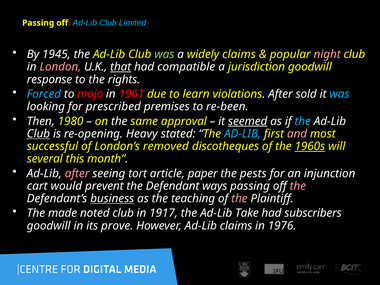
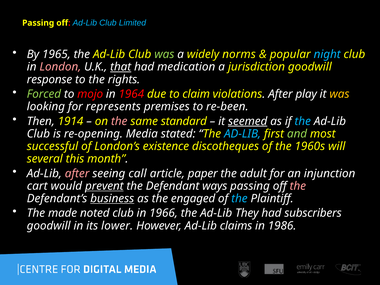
1945: 1945 -> 1965 (56, 54)
widely claims: claims -> norms (239, 54)
night colour: pink -> light blue (327, 54)
compatible: compatible -> medication (186, 67)
Forced colour: light blue -> light green (44, 94)
1961: 1961 -> 1964 (131, 94)
learn: learn -> claim (196, 94)
sold: sold -> play (306, 94)
was colour: light blue -> yellow (339, 94)
prescribed: prescribed -> represents (113, 107)
1980: 1980 -> 1914 (71, 121)
the colour: white -> pink (119, 121)
approval: approval -> standard (184, 121)
Club underline: present -> none (38, 134)
Heavy: Heavy -> Media (142, 134)
and colour: pink -> light green (297, 134)
removed: removed -> existence (166, 146)
1960s underline: present -> none (310, 146)
tort: tort -> call (138, 173)
pests: pests -> adult (253, 173)
prevent underline: none -> present (104, 186)
teaching: teaching -> engaged (193, 199)
the colour: pink -> light blue (239, 199)
1917: 1917 -> 1966 (164, 213)
Take: Take -> They (247, 213)
prove: prove -> lower (117, 226)
1976: 1976 -> 1986 (282, 226)
